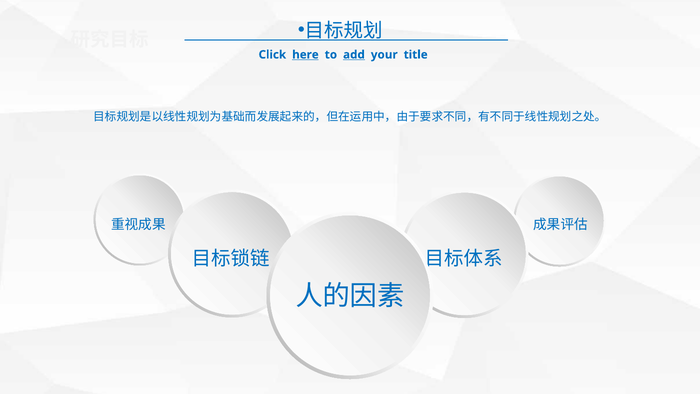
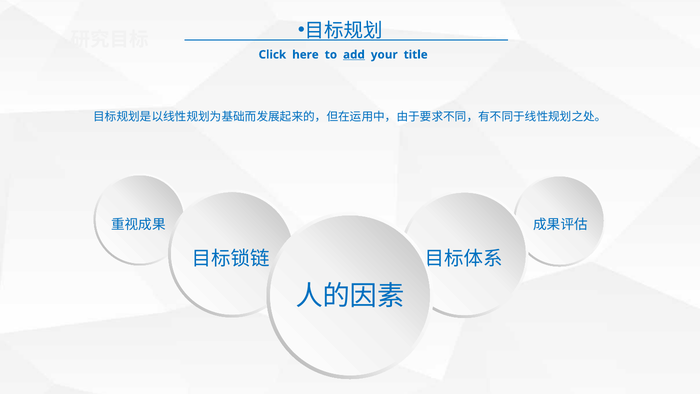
here underline: present -> none (305, 55)
